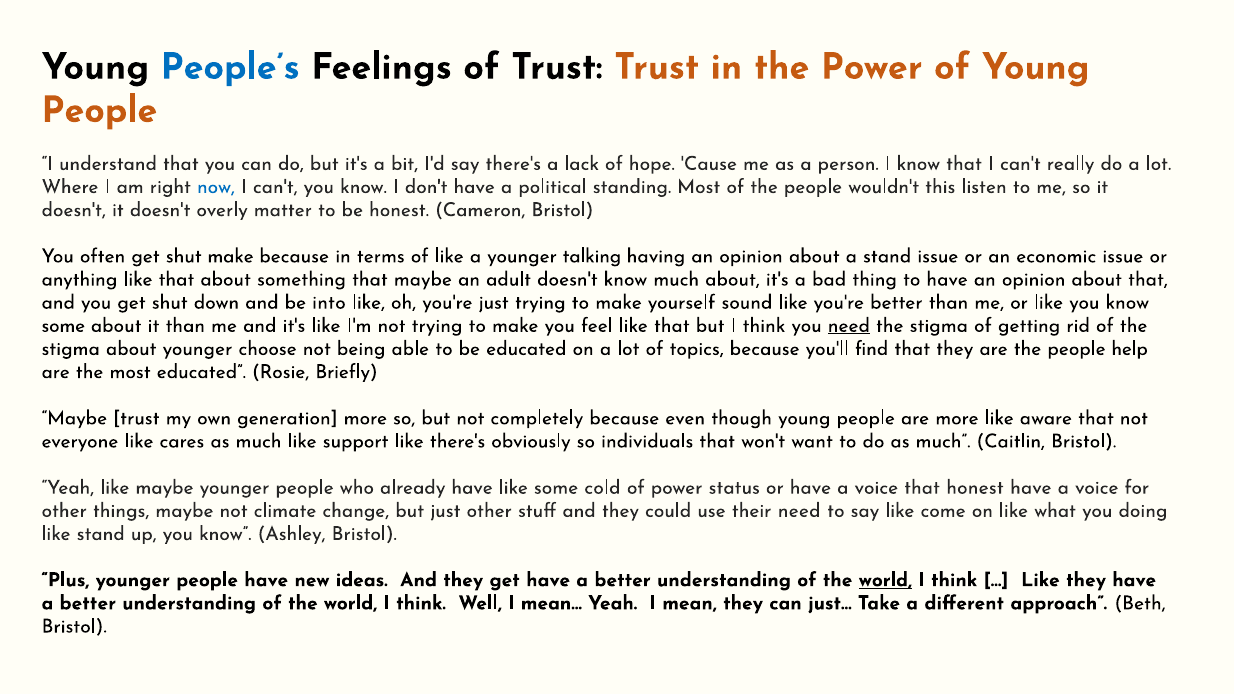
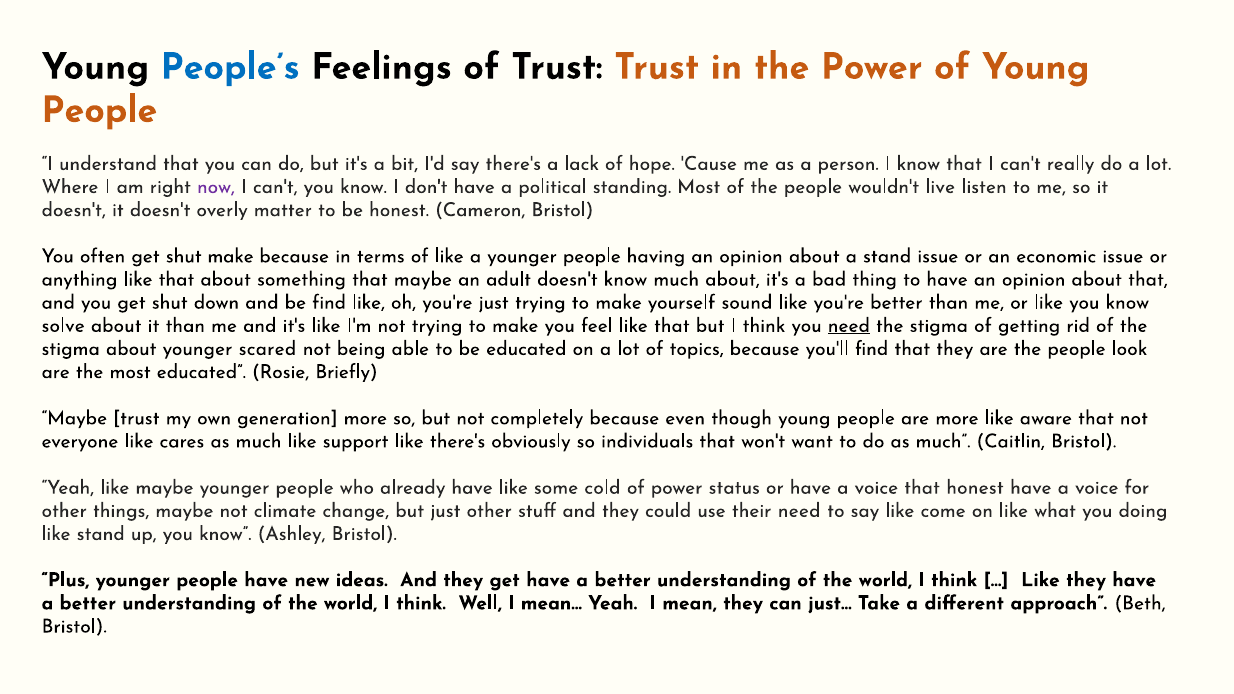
now colour: blue -> purple (216, 187)
this: this -> live (940, 187)
a younger talking: talking -> people (592, 256)
be into: into -> find (329, 302)
some: some -> solve (63, 325)
choose: choose -> scared (267, 349)
help: help -> look (1130, 349)
world underline: present -> none (885, 580)
